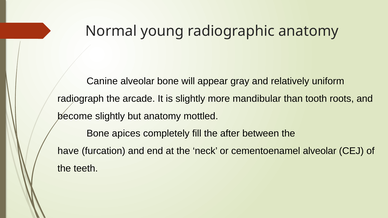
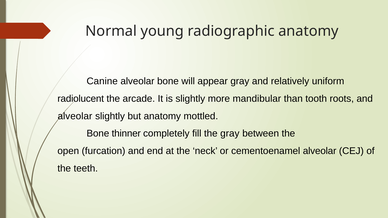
radiograph: radiograph -> radiolucent (81, 99)
become: become -> alveolar (75, 116)
apices: apices -> thinner (126, 134)
the after: after -> gray (230, 134)
have: have -> open (68, 151)
